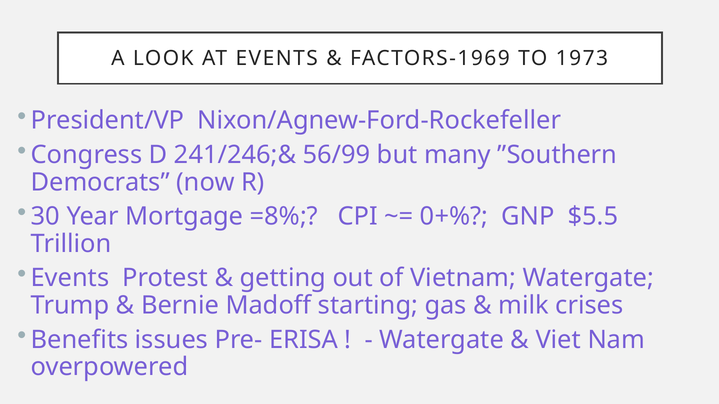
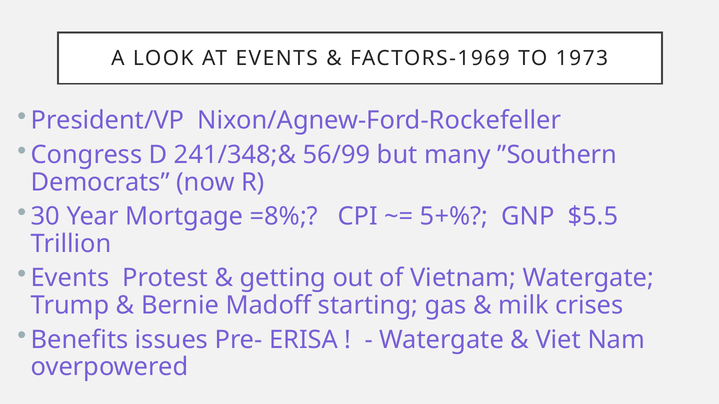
241/246;&: 241/246;& -> 241/348;& (235, 155)
0+%: 0+% -> 5+% (454, 217)
